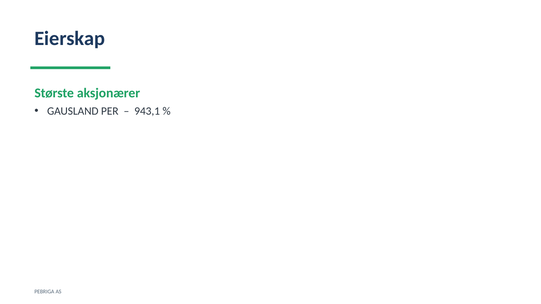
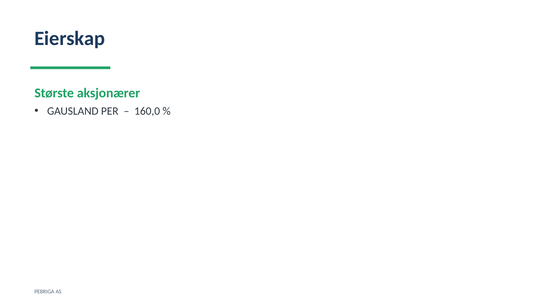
943,1: 943,1 -> 160,0 (147, 111)
